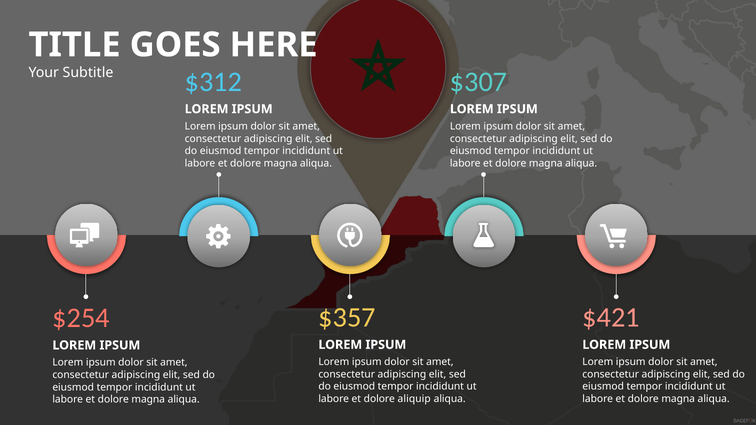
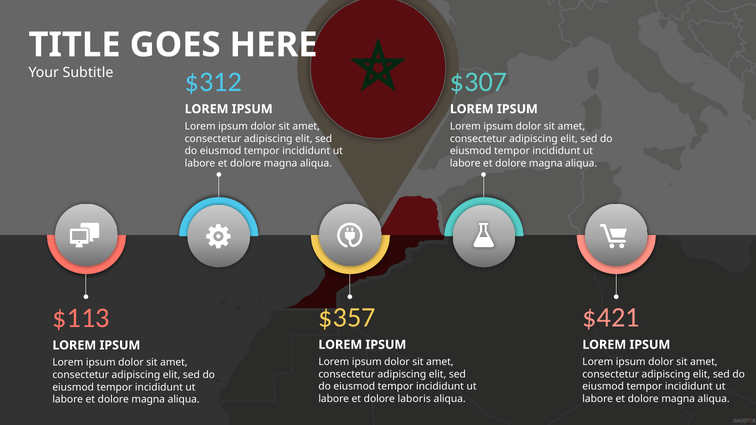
$254: $254 -> $113 (81, 318)
aliquip: aliquip -> laboris (414, 399)
